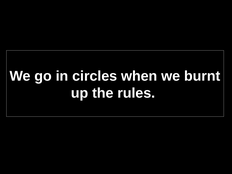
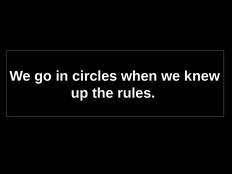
burnt: burnt -> knew (202, 76)
